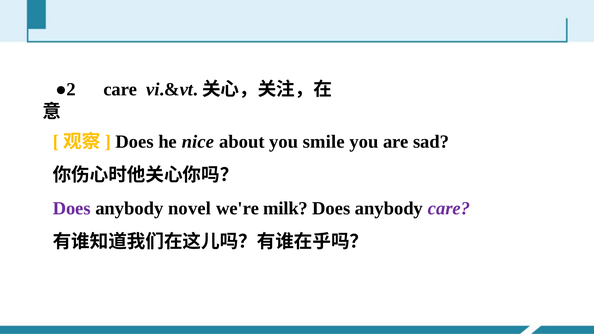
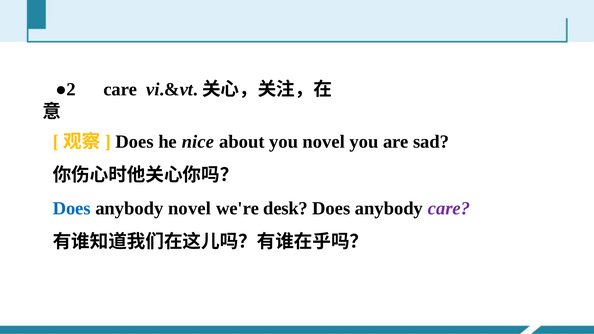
you smile: smile -> novel (324, 142)
Does colour: purple -> blue (72, 209)
milk: milk -> desk (286, 209)
